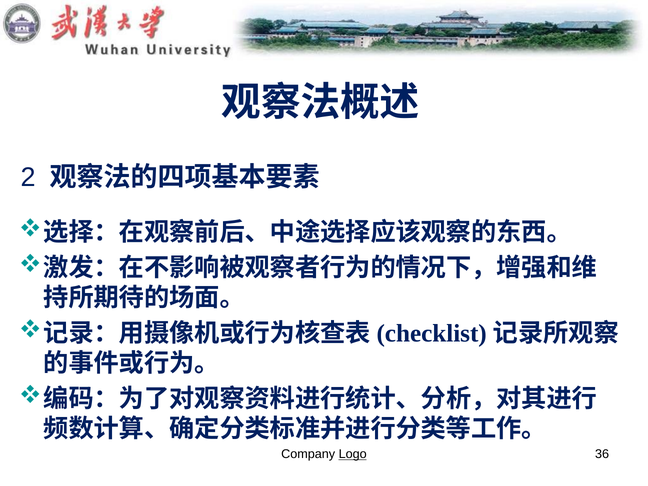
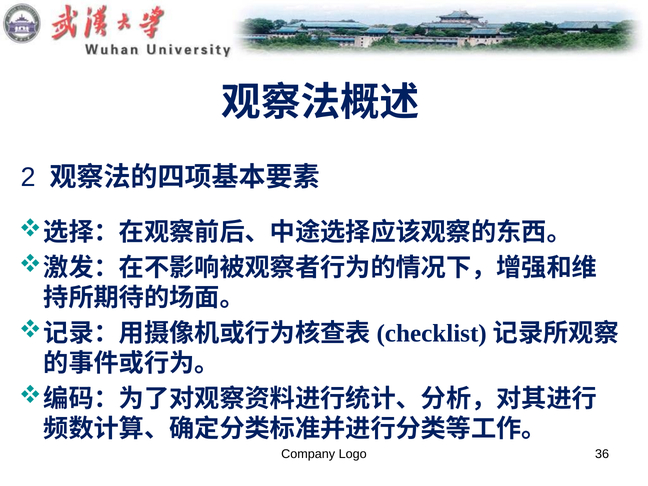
Logo underline: present -> none (353, 454)
